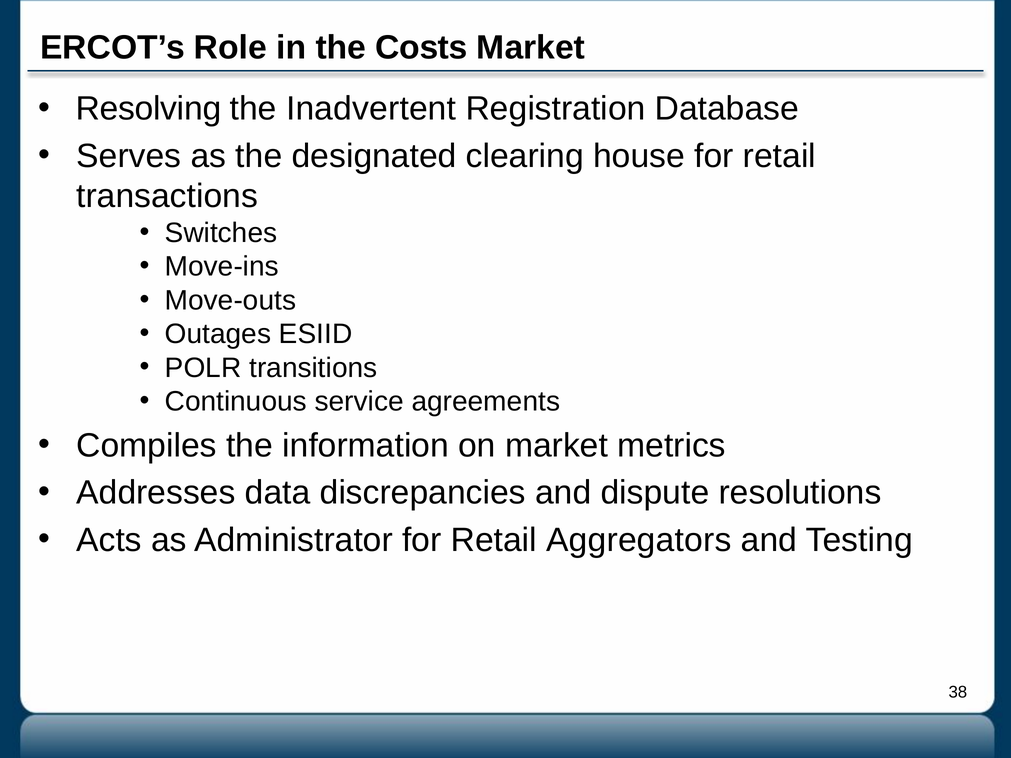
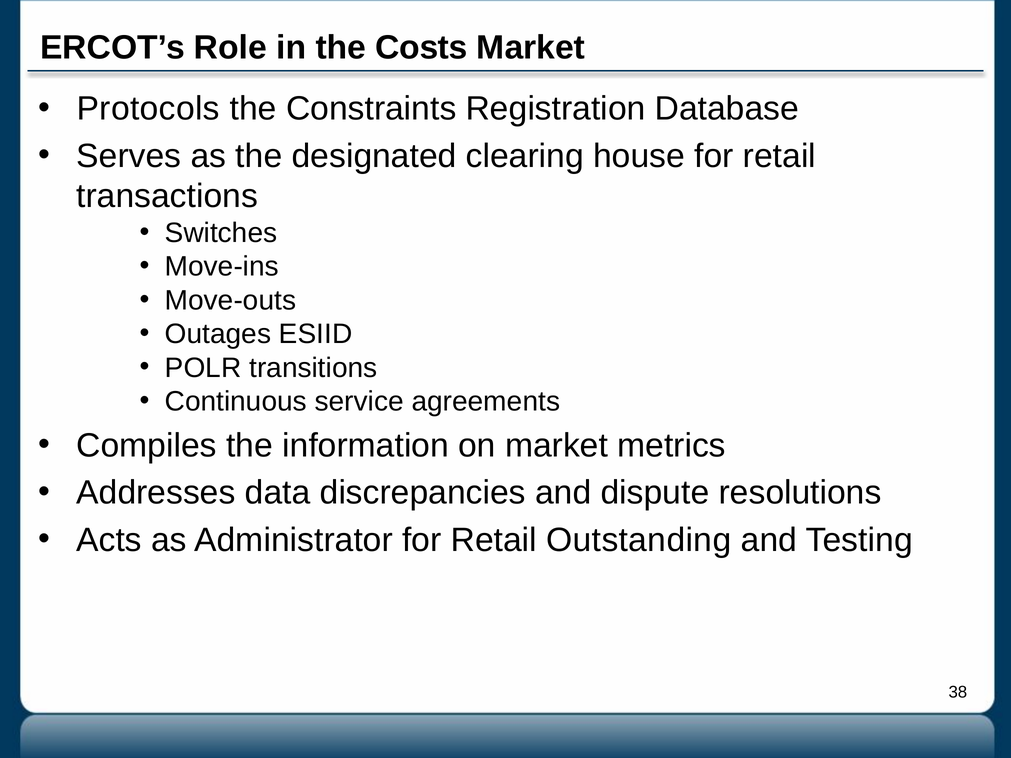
Resolving: Resolving -> Protocols (148, 109)
Inadvertent: Inadvertent -> Constraints (371, 109)
Aggregators: Aggregators -> Outstanding (639, 540)
